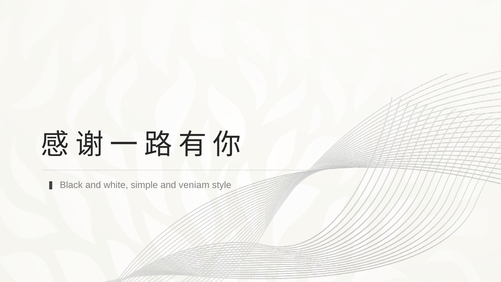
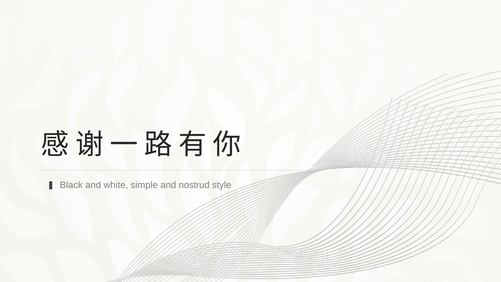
veniam: veniam -> nostrud (194, 185)
